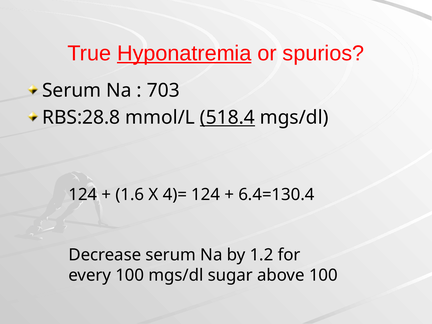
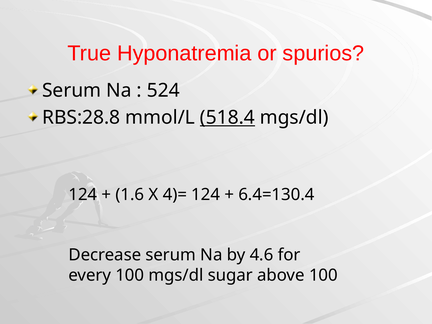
Hyponatremia underline: present -> none (184, 53)
703: 703 -> 524 (163, 91)
1.2: 1.2 -> 4.6 (262, 255)
